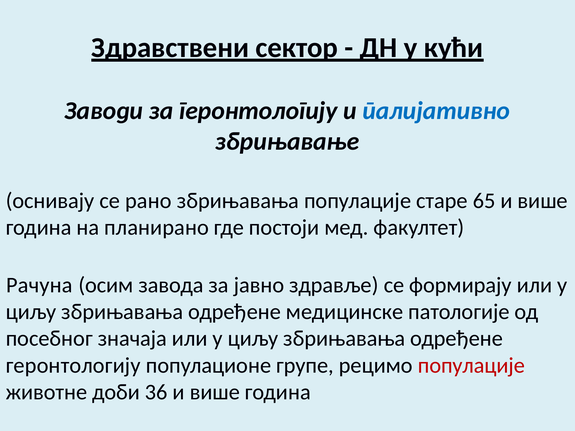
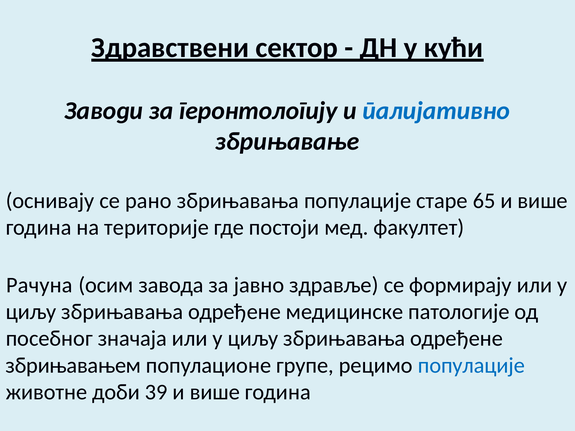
планирано: планирано -> територије (157, 228)
геронтологију: геронтологију -> збрињавањем (73, 366)
популације colour: red -> blue (471, 366)
36: 36 -> 39 (156, 393)
